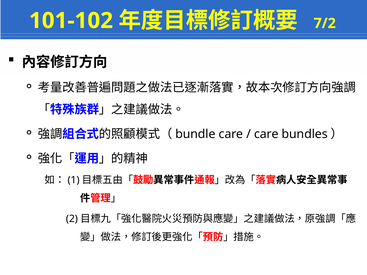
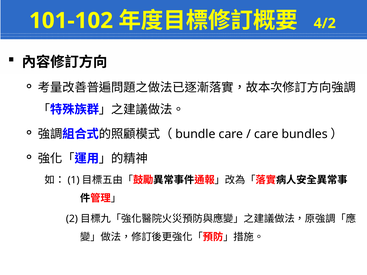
7/2: 7/2 -> 4/2 (325, 23)
